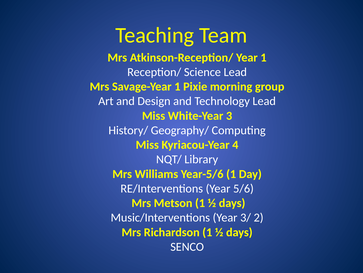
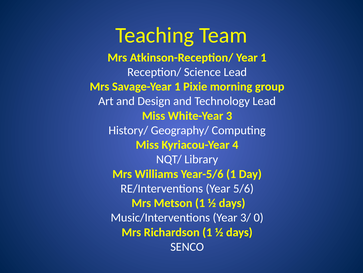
2: 2 -> 0 (259, 217)
